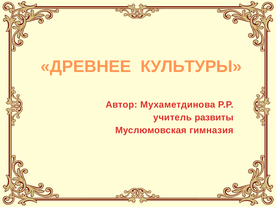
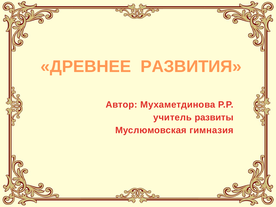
КУЛЬТУРЫ: КУЛЬТУРЫ -> РАЗВИТИЯ (191, 66)
